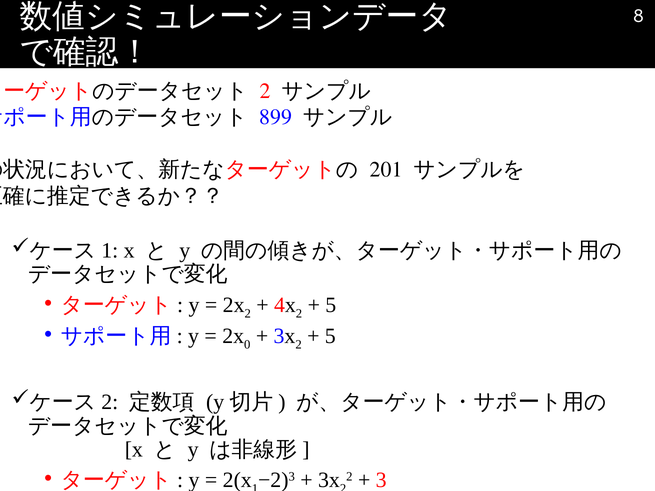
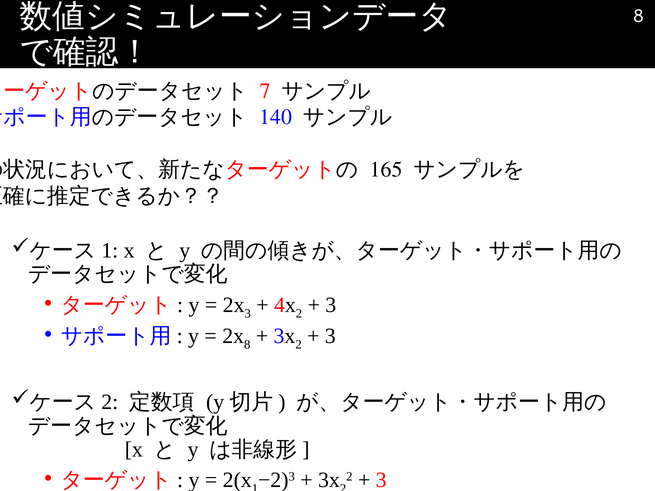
2: 2 -> 7 (265, 91)
899: 899 -> 140 (276, 117)
201: 201 -> 165 (386, 170)
2: 2 -> 3 (248, 314)
5: 5 -> 3 (331, 305)
0: 0 -> 8 (247, 345)
5: 5 -> 3 (330, 336)
